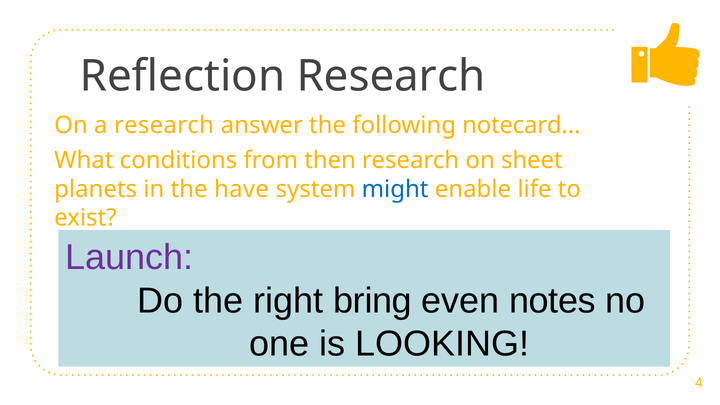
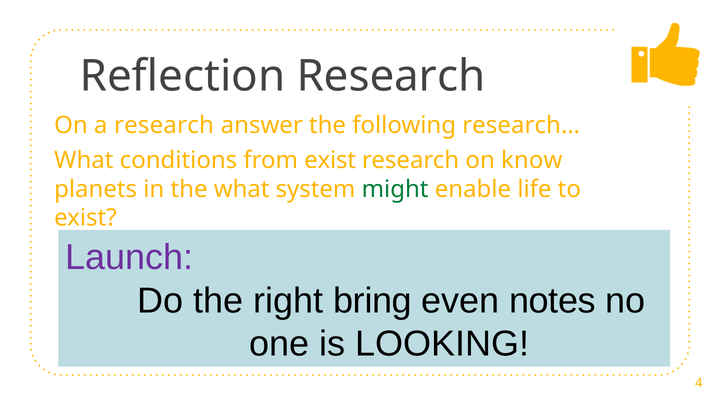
notecard…: notecard… -> research… (521, 126)
from then: then -> exist (330, 160)
sheet: sheet -> know (532, 160)
the have: have -> what (242, 189)
might colour: blue -> green (395, 189)
